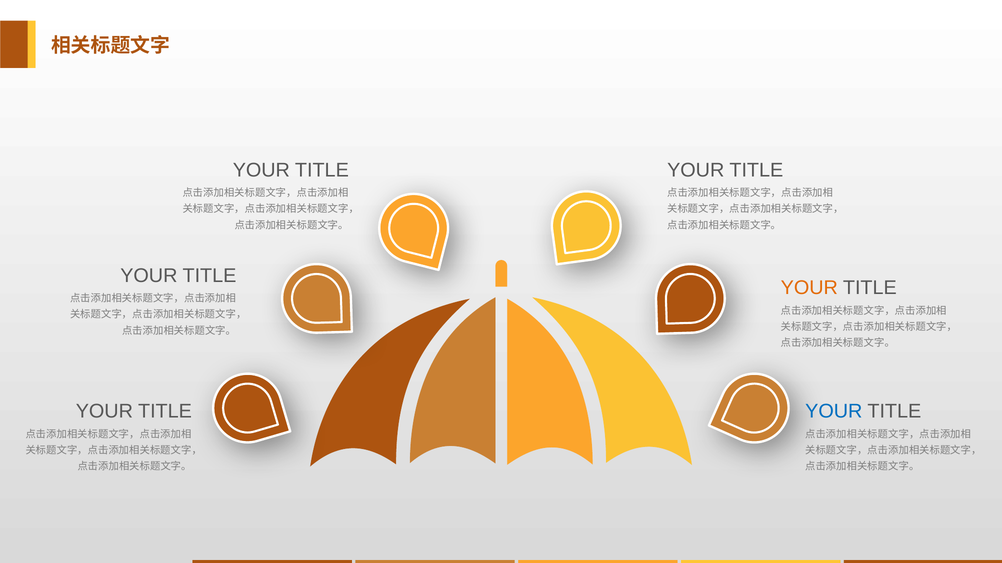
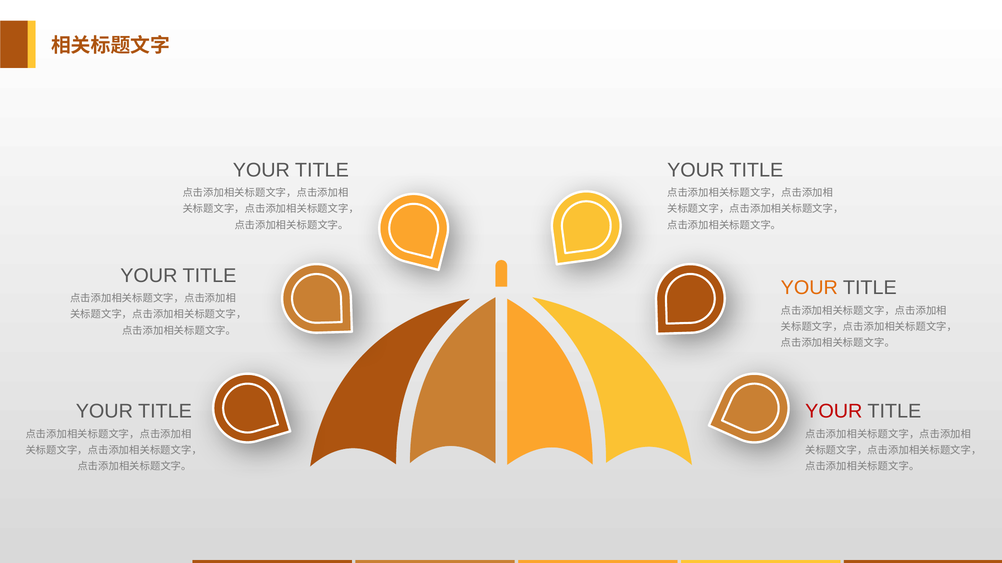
YOUR colour: blue -> red (834, 412)
